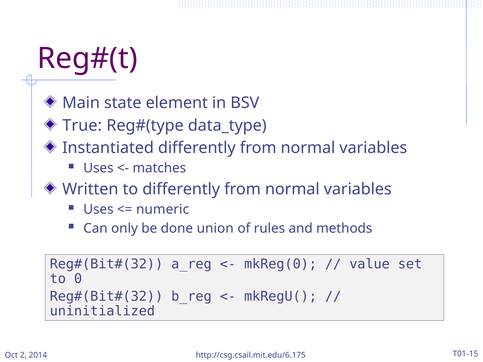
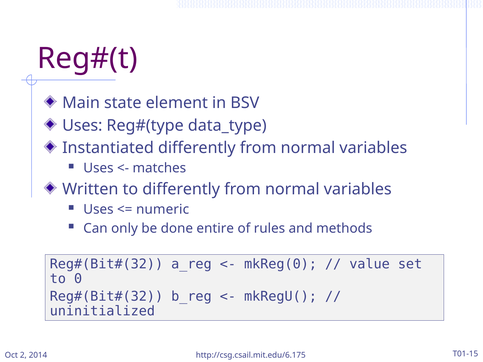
True: True -> Uses (82, 126)
union: union -> entire (215, 228)
